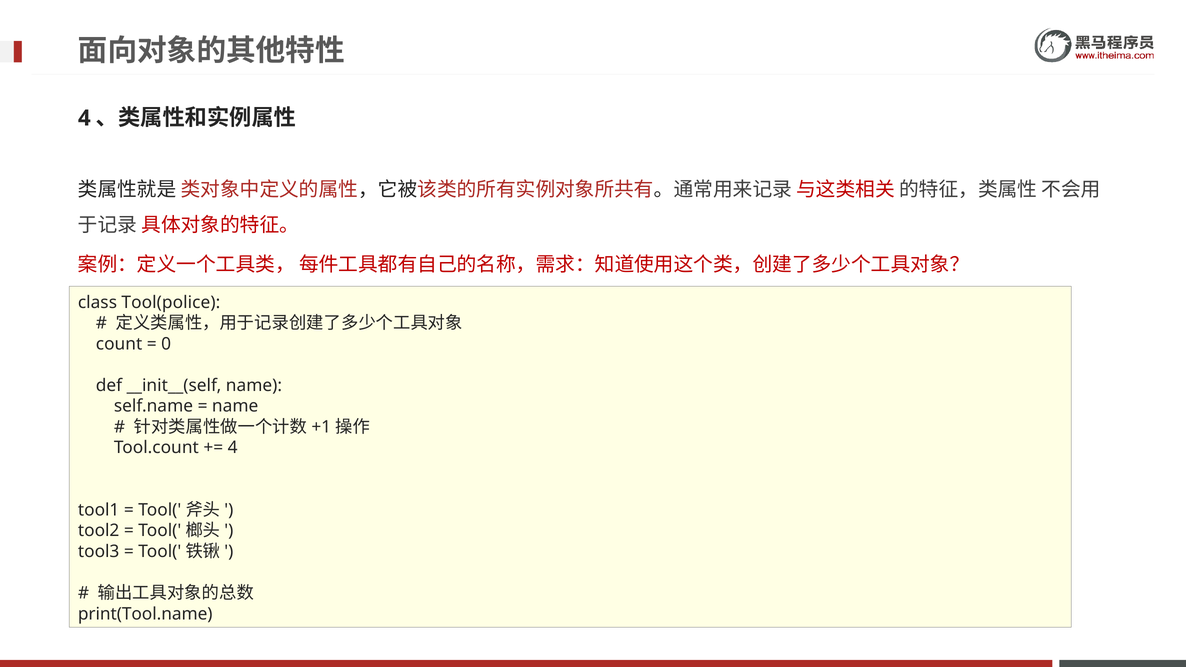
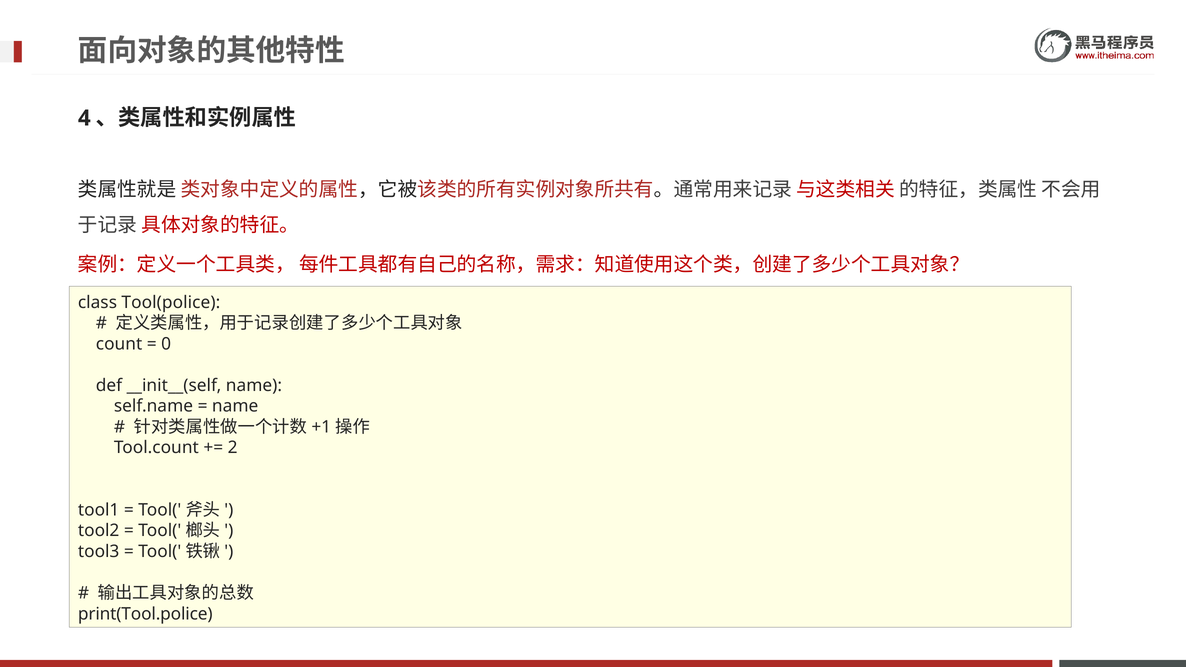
4: 4 -> 2 (233, 448)
print(Tool.name: print(Tool.name -> print(Tool.police (145, 614)
